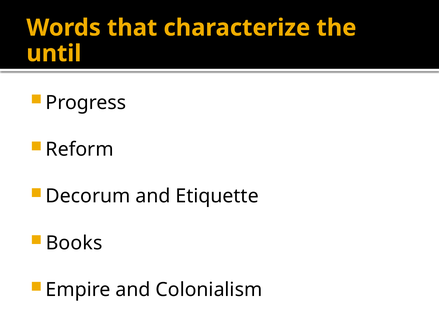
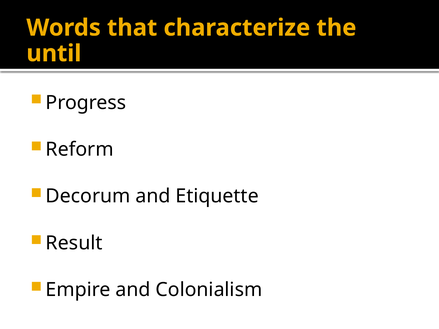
Books: Books -> Result (74, 243)
